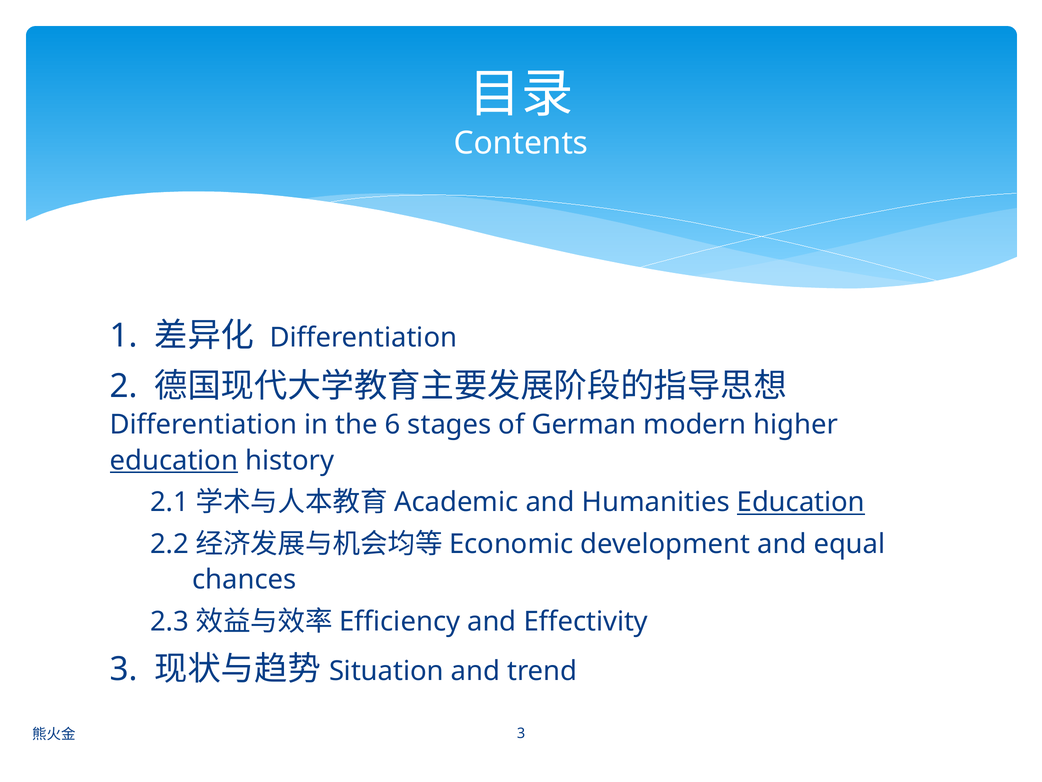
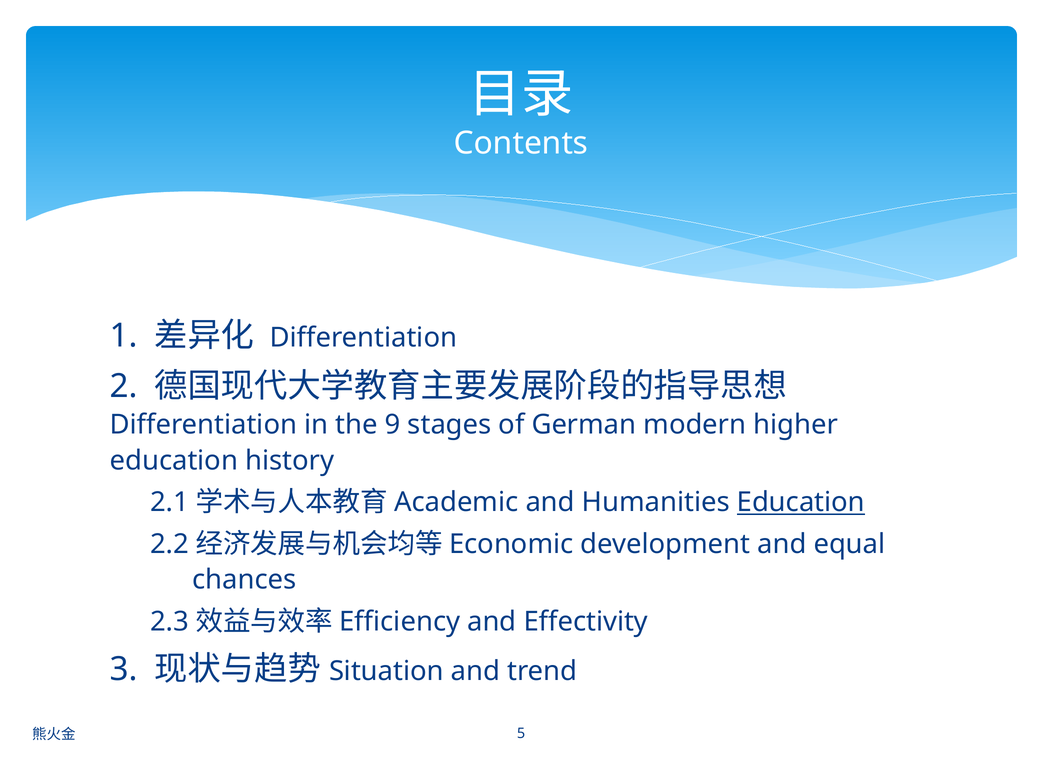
6: 6 -> 9 (392, 425)
education underline: present -> none (174, 460)
3: 3 -> 5 (521, 733)
